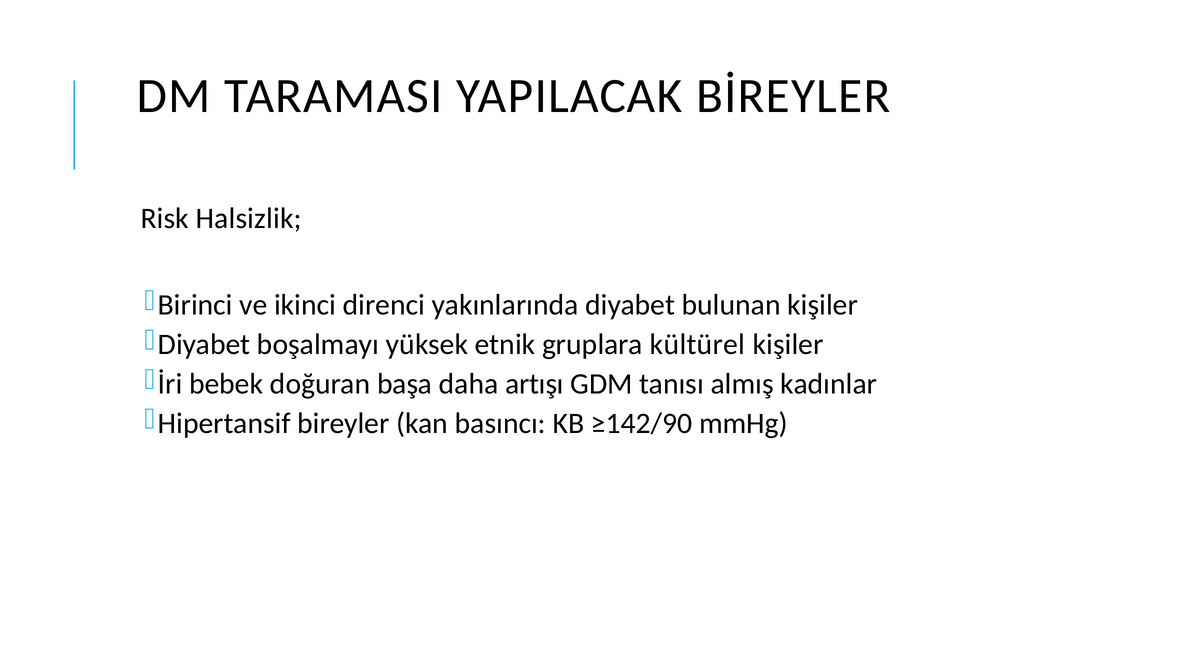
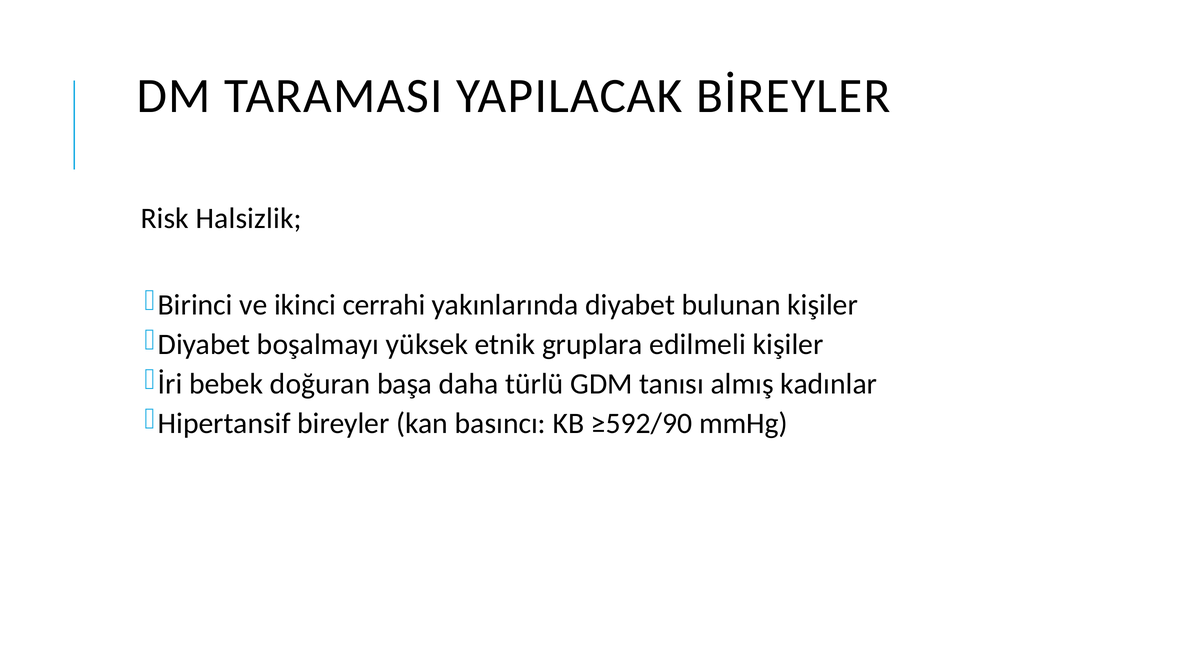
direnci: direnci -> cerrahi (384, 305)
kültürel: kültürel -> edilmeli (698, 345)
artışı: artışı -> türlü (534, 384)
≥142/90: ≥142/90 -> ≥592/90 (642, 424)
